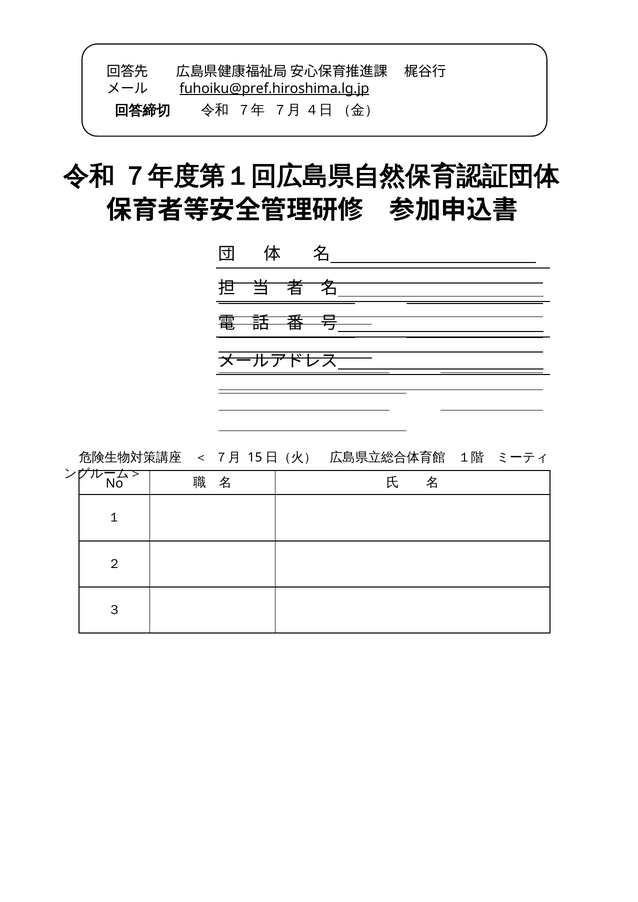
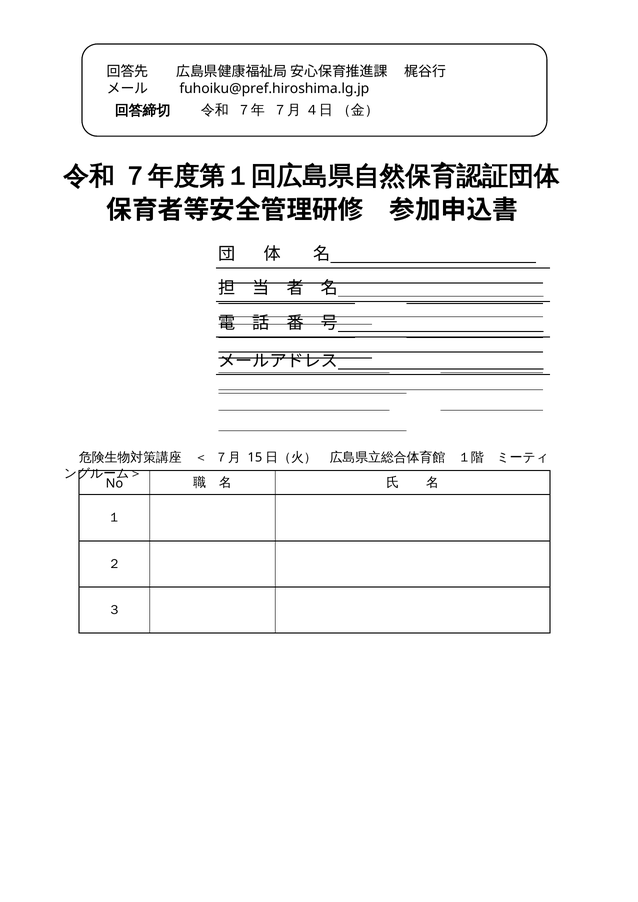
fuhoiku@pref.hiroshima.lg.jp underline: present -> none (274, 88)
